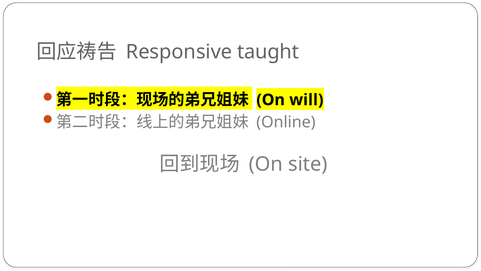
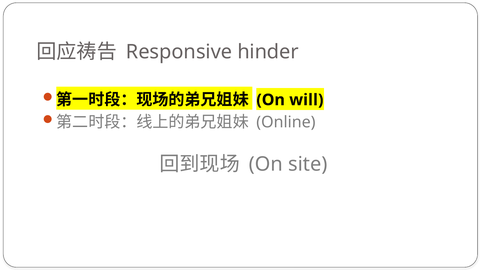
taught: taught -> hinder (268, 52)
